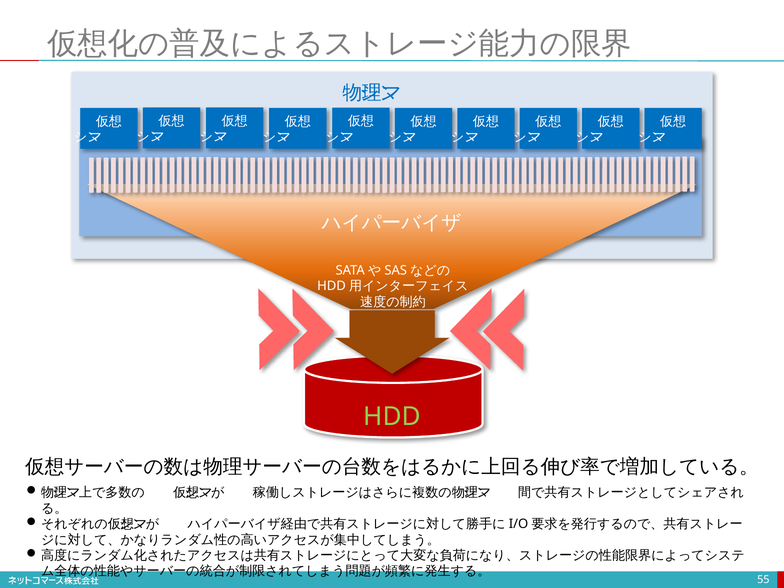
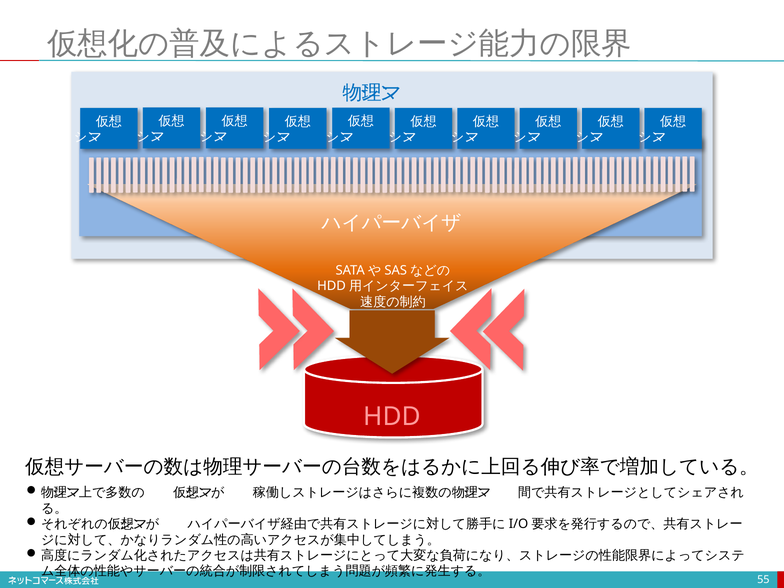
HDD colour: light green -> pink (392, 417)
